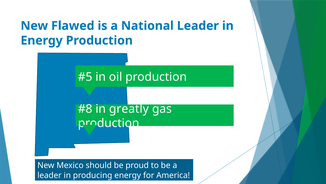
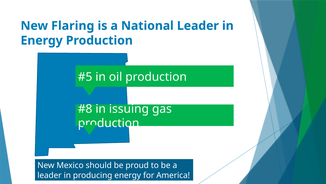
Flawed: Flawed -> Flaring (73, 26)
greatly: greatly -> issuing (129, 109)
